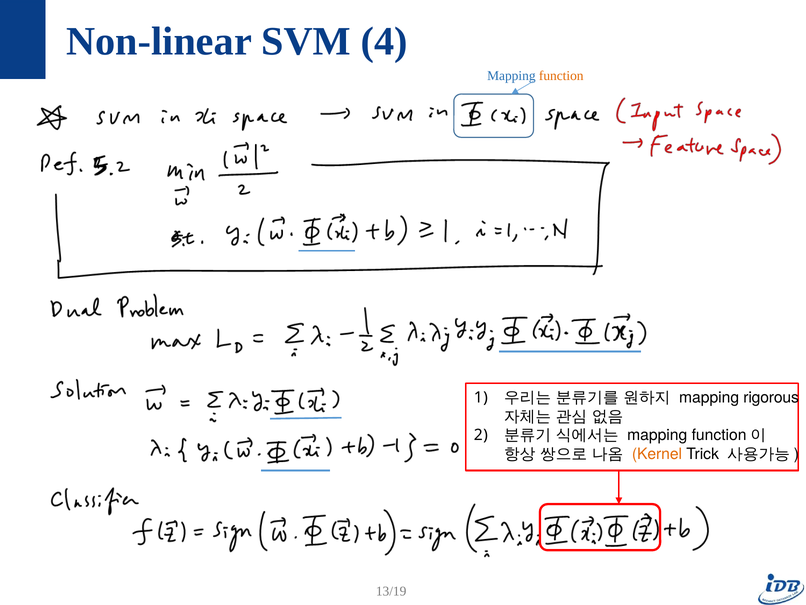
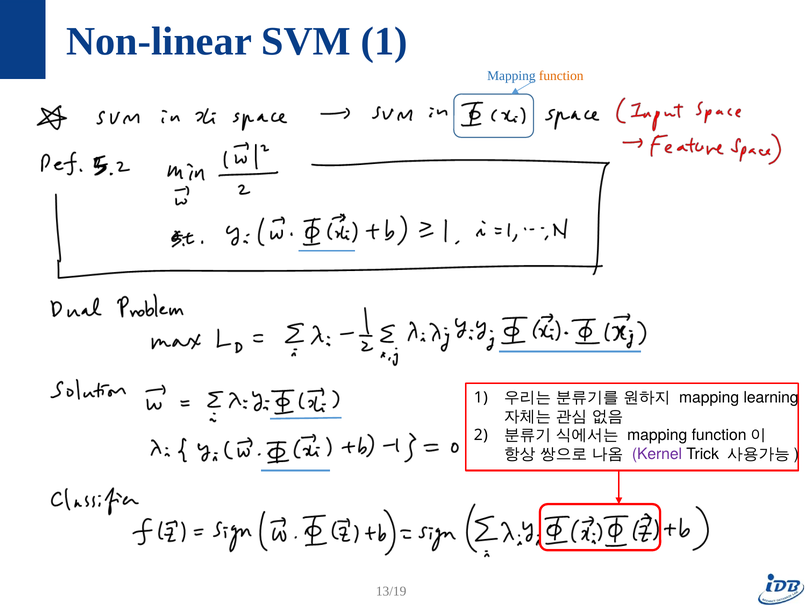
SVM 4: 4 -> 1 (384, 41)
rigorous: rigorous -> learning (771, 397)
Kernel colour: orange -> purple (657, 454)
